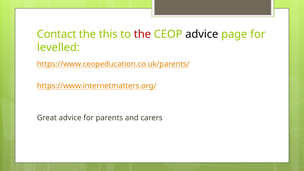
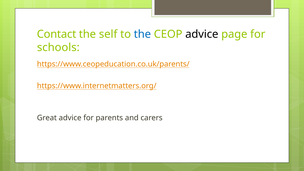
this: this -> self (108, 34)
the colour: red -> blue (142, 34)
levelled: levelled -> schools (58, 47)
